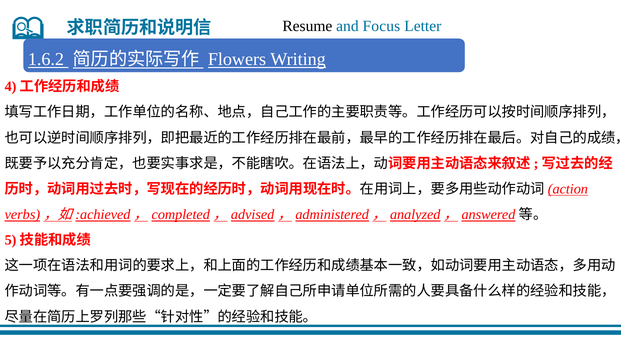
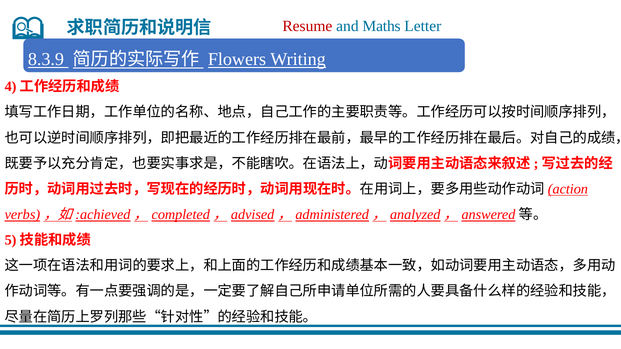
Resume colour: black -> red (307, 26)
Focus: Focus -> Maths (382, 26)
1.6.2: 1.6.2 -> 8.3.9 (46, 60)
